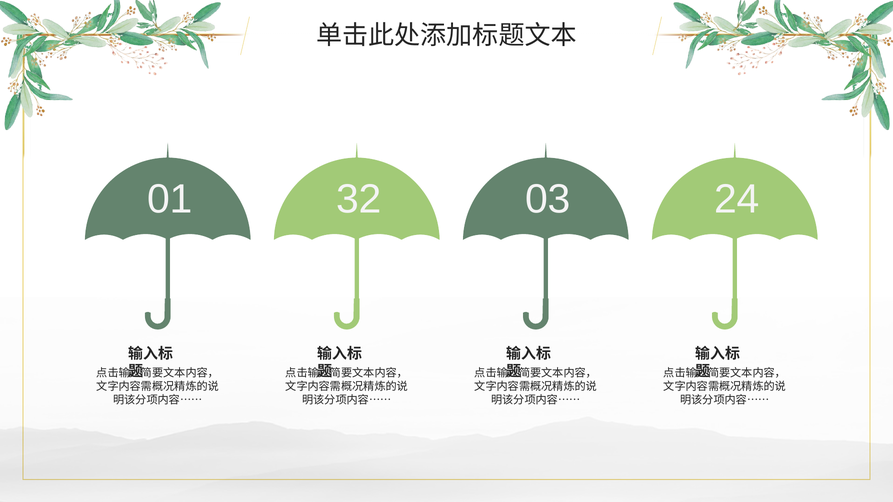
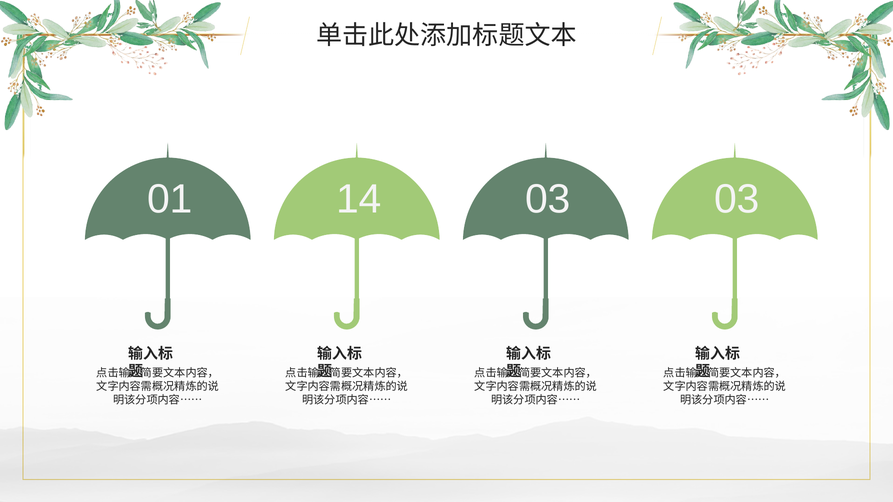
32: 32 -> 14 (359, 199)
03 24: 24 -> 03 (737, 199)
